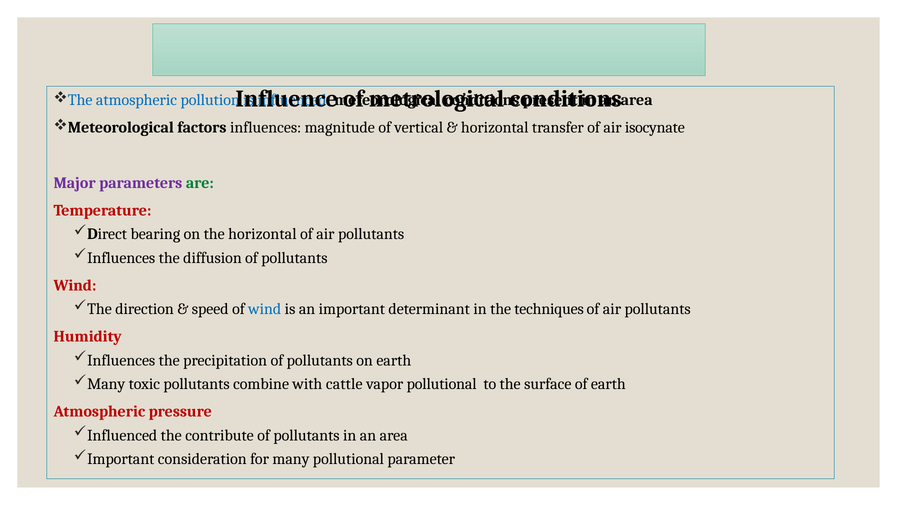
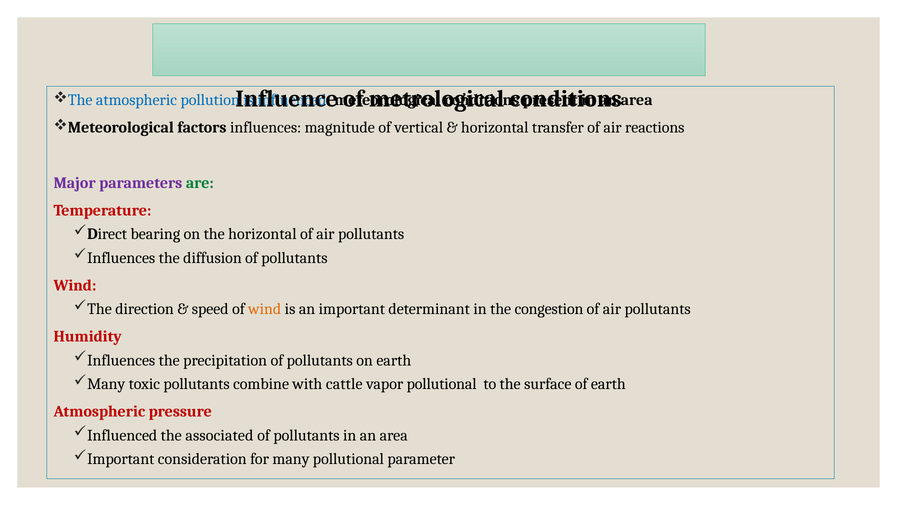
isocynate: isocynate -> reactions (655, 128)
wind colour: blue -> orange (265, 309)
techniques: techniques -> congestion (549, 309)
contribute: contribute -> associated (219, 435)
